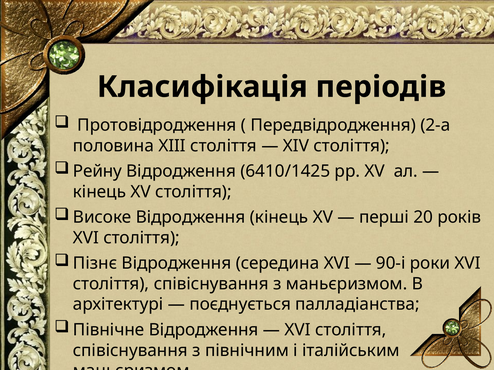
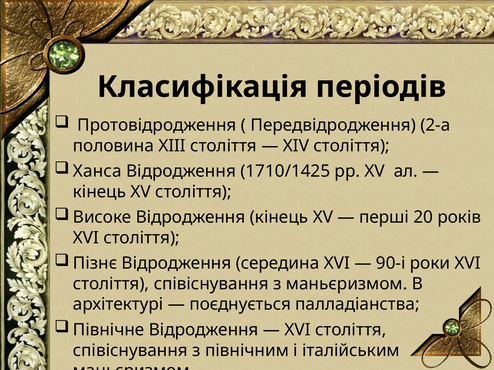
Рейну: Рейну -> Ханса (97, 171)
6410/1425: 6410/1425 -> 1710/1425 (285, 171)
